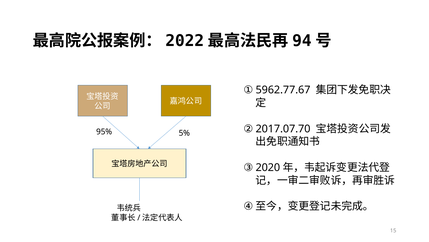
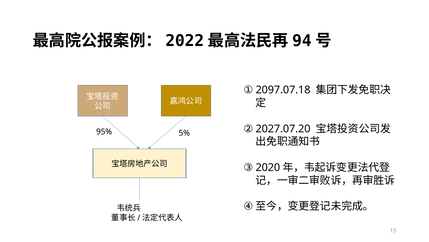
5962.77.67: 5962.77.67 -> 2097.07.18 (283, 90)
2017.07.70: 2017.07.70 -> 2027.07.20 (283, 128)
